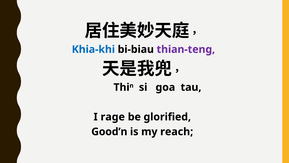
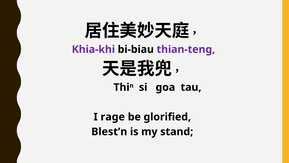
Khia-khi colour: blue -> purple (93, 49)
Good’n: Good’n -> Blest’n (109, 131)
reach: reach -> stand (177, 131)
